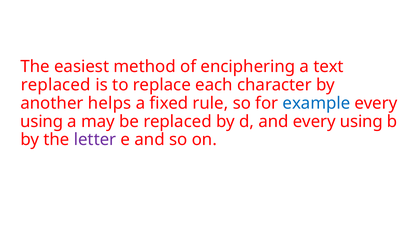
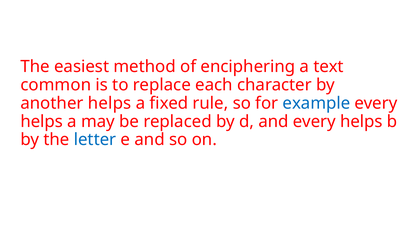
replaced: replaced -> common (56, 85)
using: using -> helps (42, 121)
and every using: using -> helps (361, 121)
letter colour: purple -> blue (95, 140)
